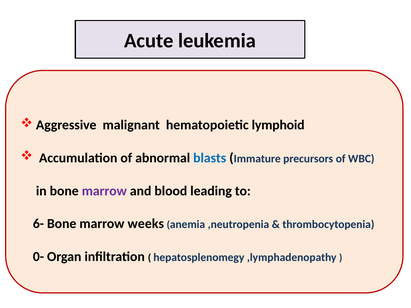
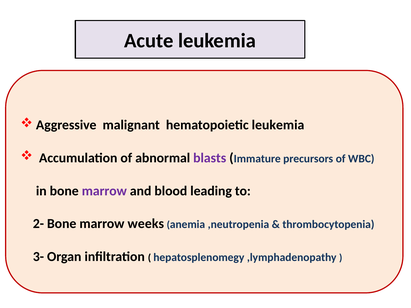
hematopoietic lymphoid: lymphoid -> leukemia (278, 125)
blasts colour: blue -> purple (210, 158)
6-: 6- -> 2- (38, 224)
0-: 0- -> 3- (38, 257)
